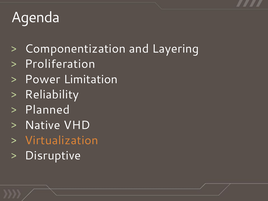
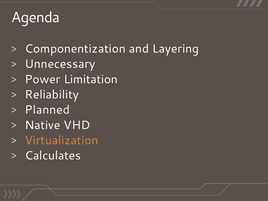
Proliferation: Proliferation -> Unnecessary (60, 64)
Disruptive: Disruptive -> Calculates (53, 156)
